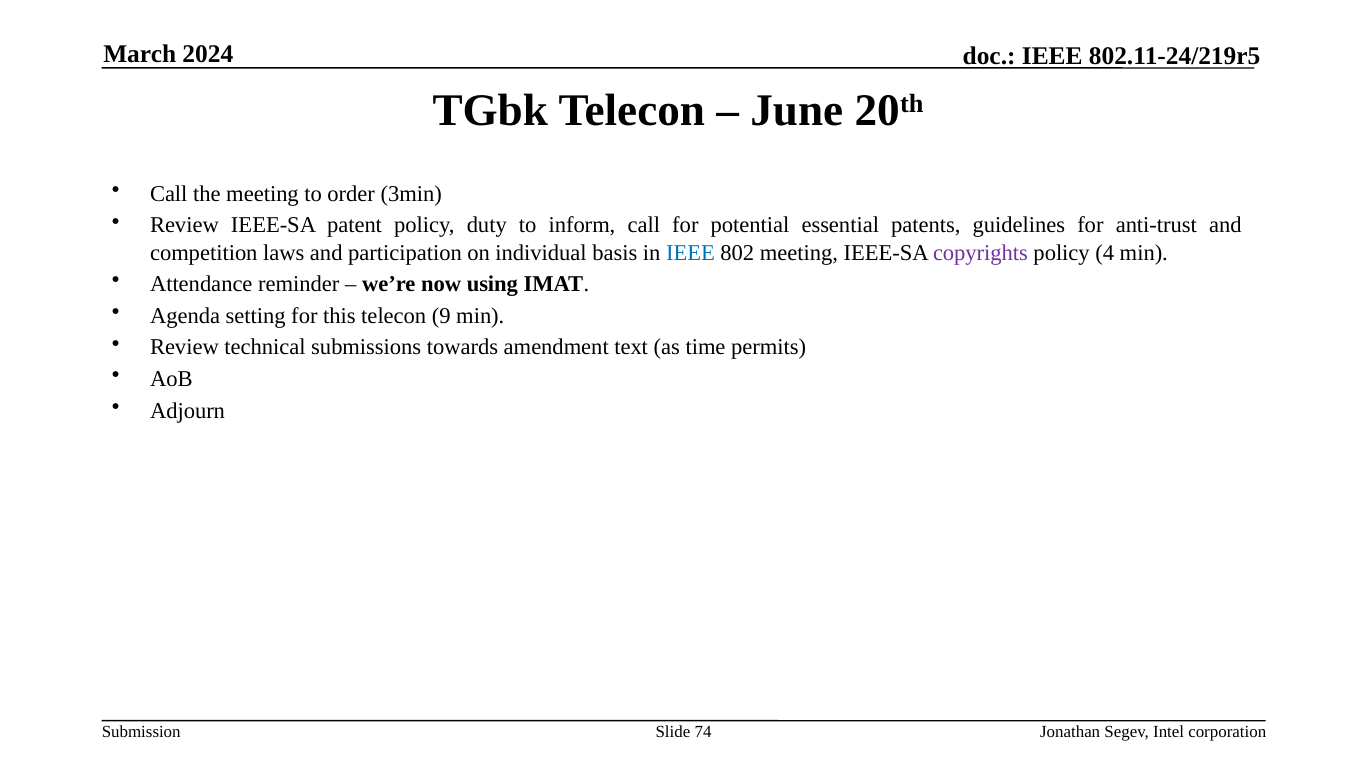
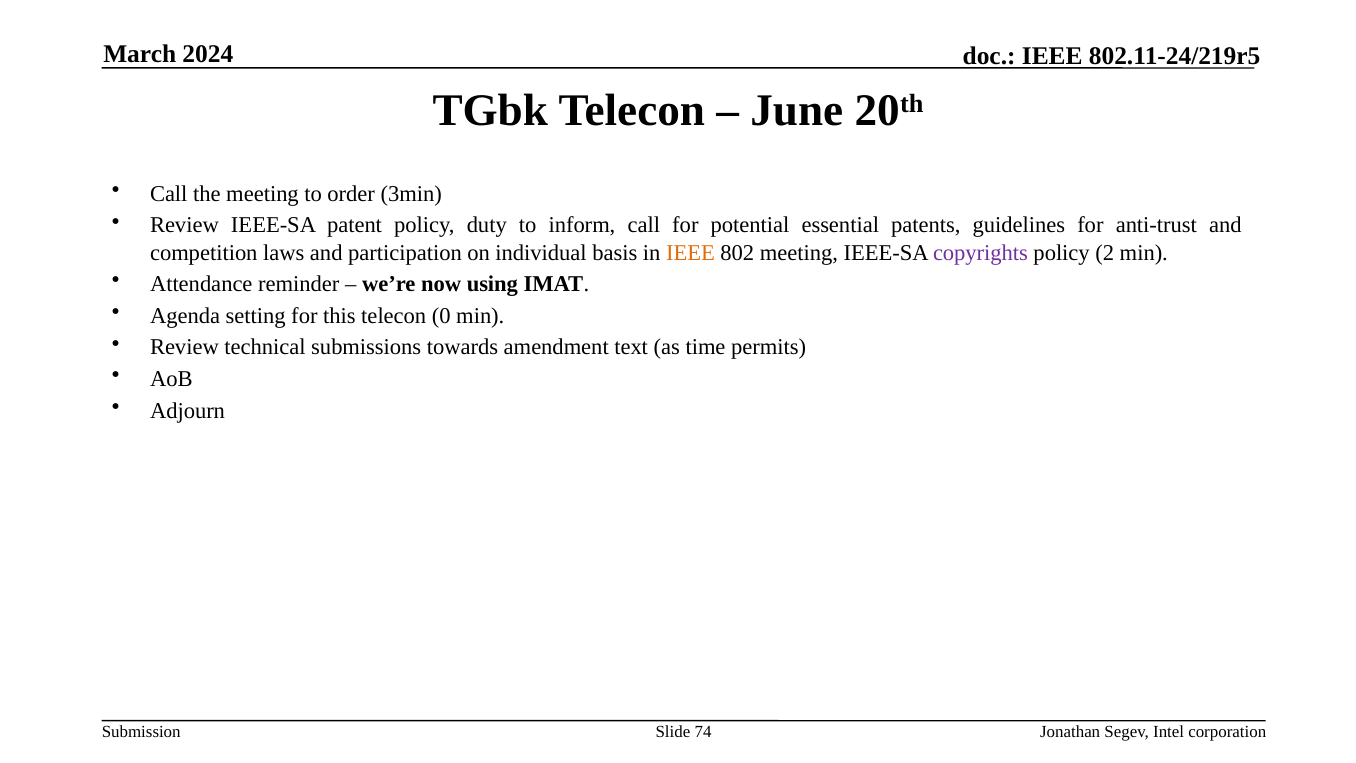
IEEE colour: blue -> orange (690, 253)
4: 4 -> 2 (1105, 253)
9: 9 -> 0 (441, 316)
